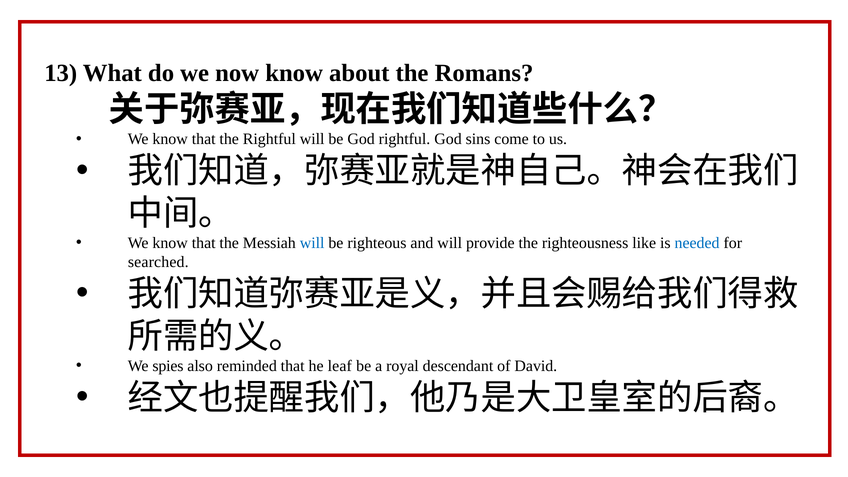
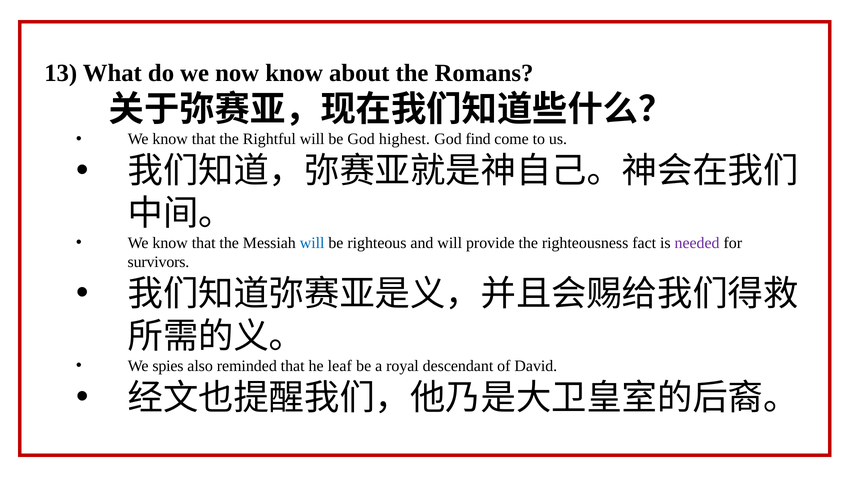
God rightful: rightful -> highest (404, 139)
sins: sins -> find (478, 139)
like: like -> fact (644, 243)
needed colour: blue -> purple (697, 243)
searched: searched -> survivors (158, 262)
